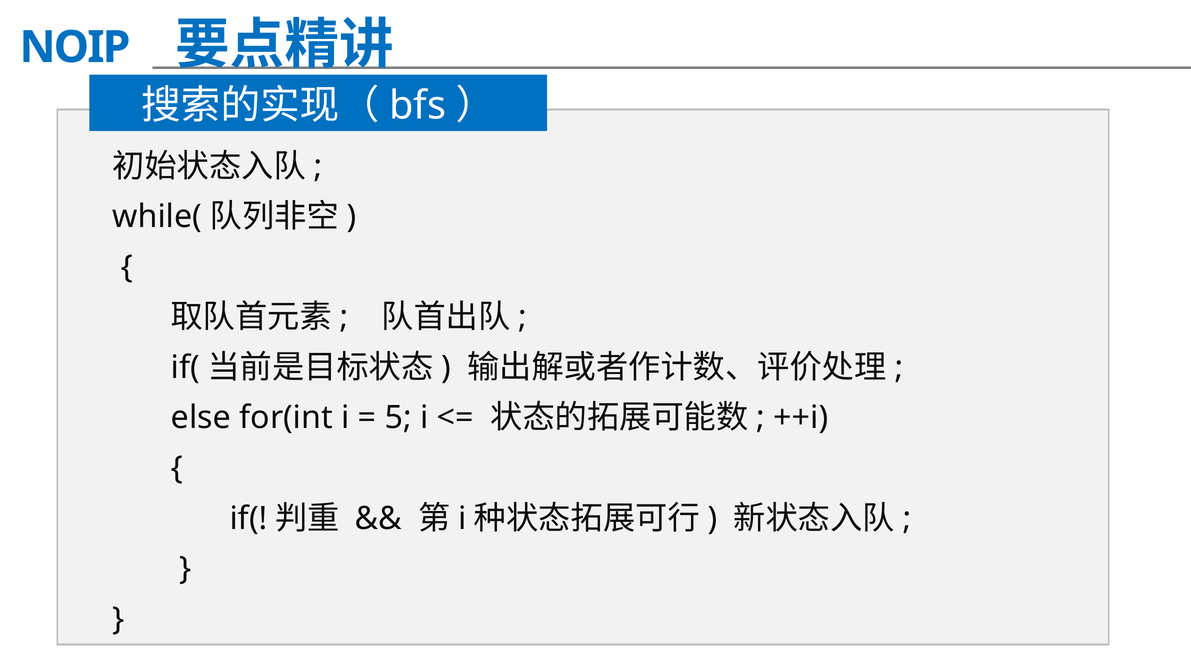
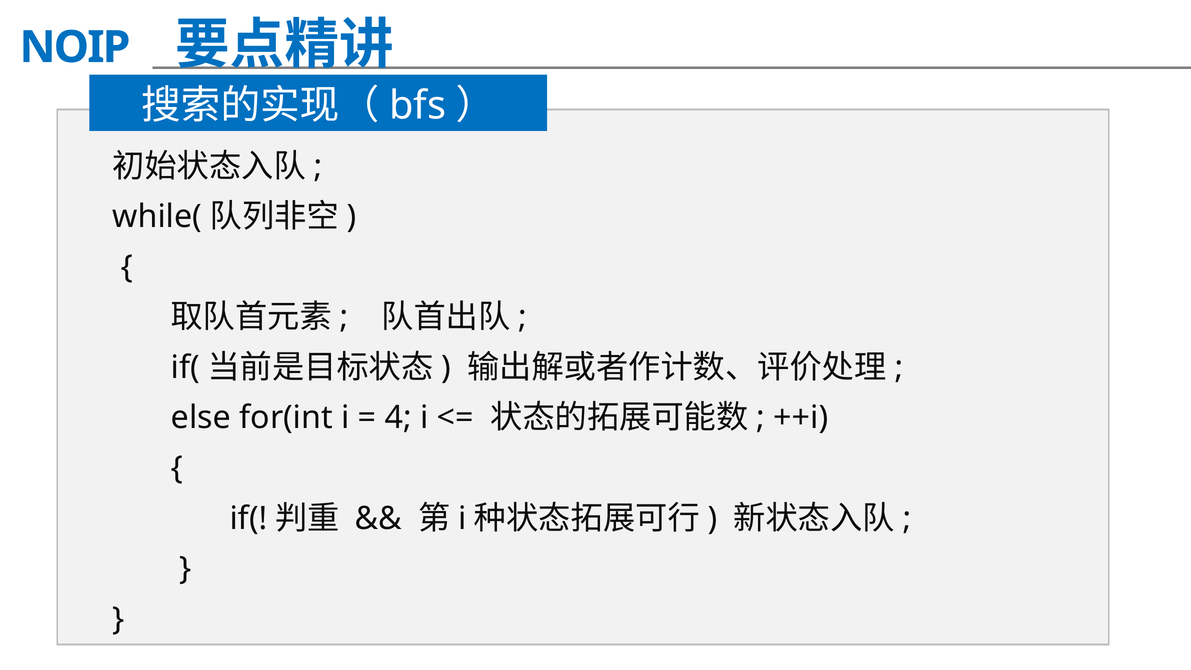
5: 5 -> 4 (398, 418)
